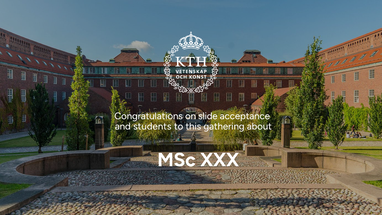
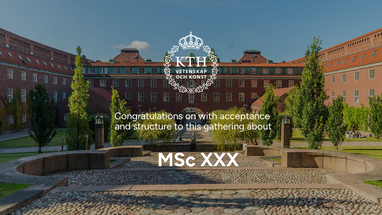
slide: slide -> with (208, 116)
students: students -> structure (152, 126)
